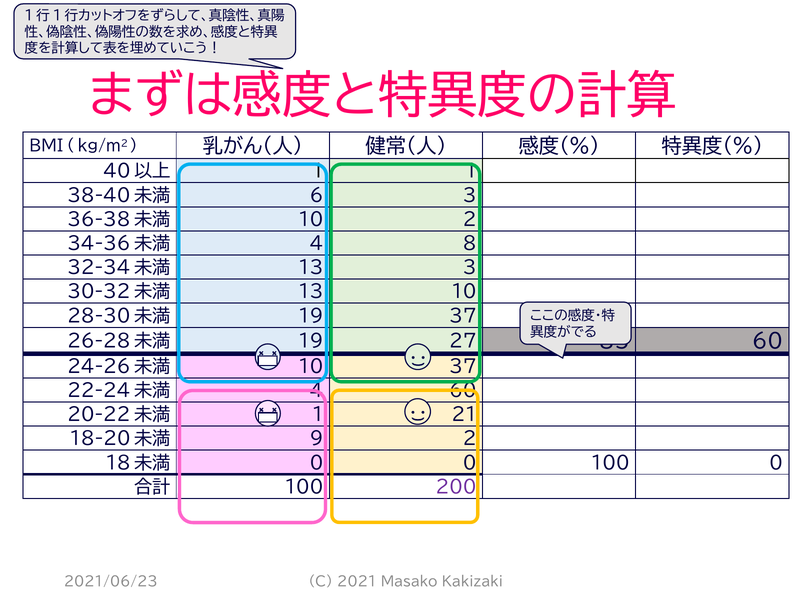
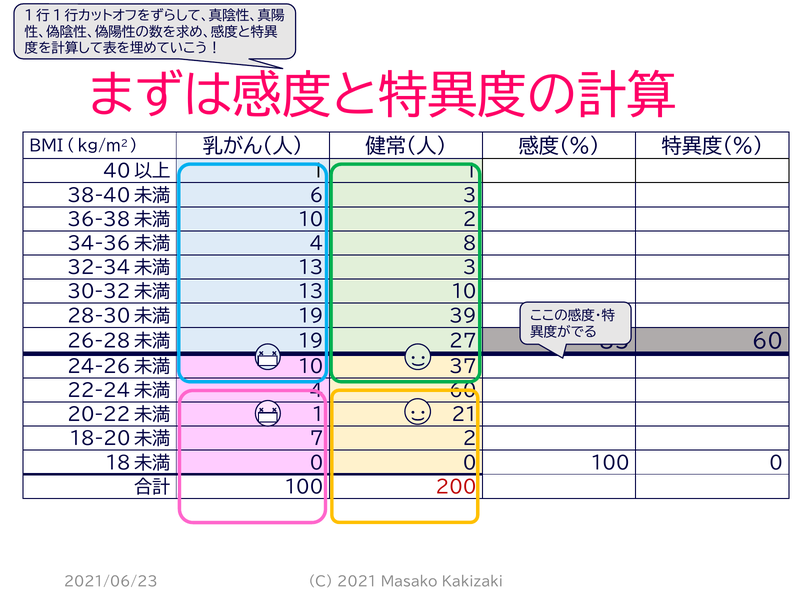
19 37: 37 -> 39 (463, 316)
9: 9 -> 7 (317, 439)
200 colour: purple -> red (456, 487)
